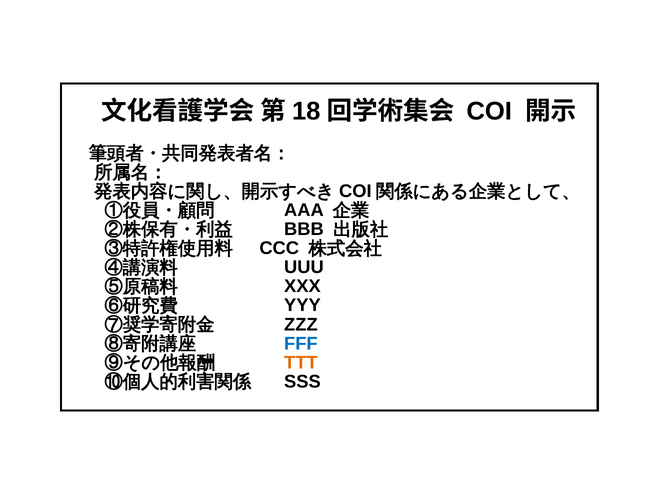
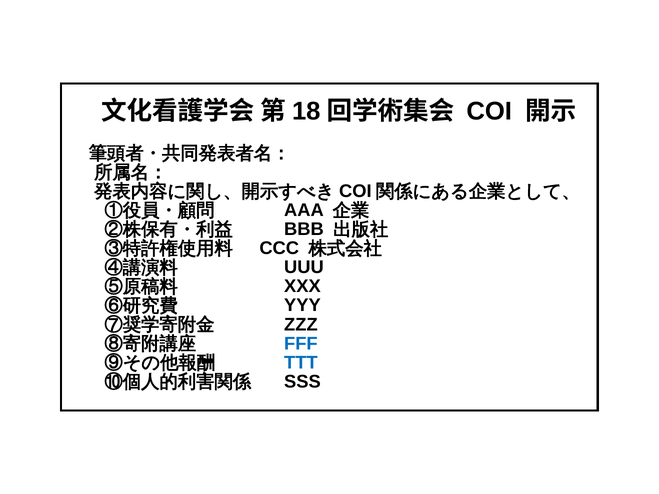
TTT colour: orange -> blue (301, 363)
